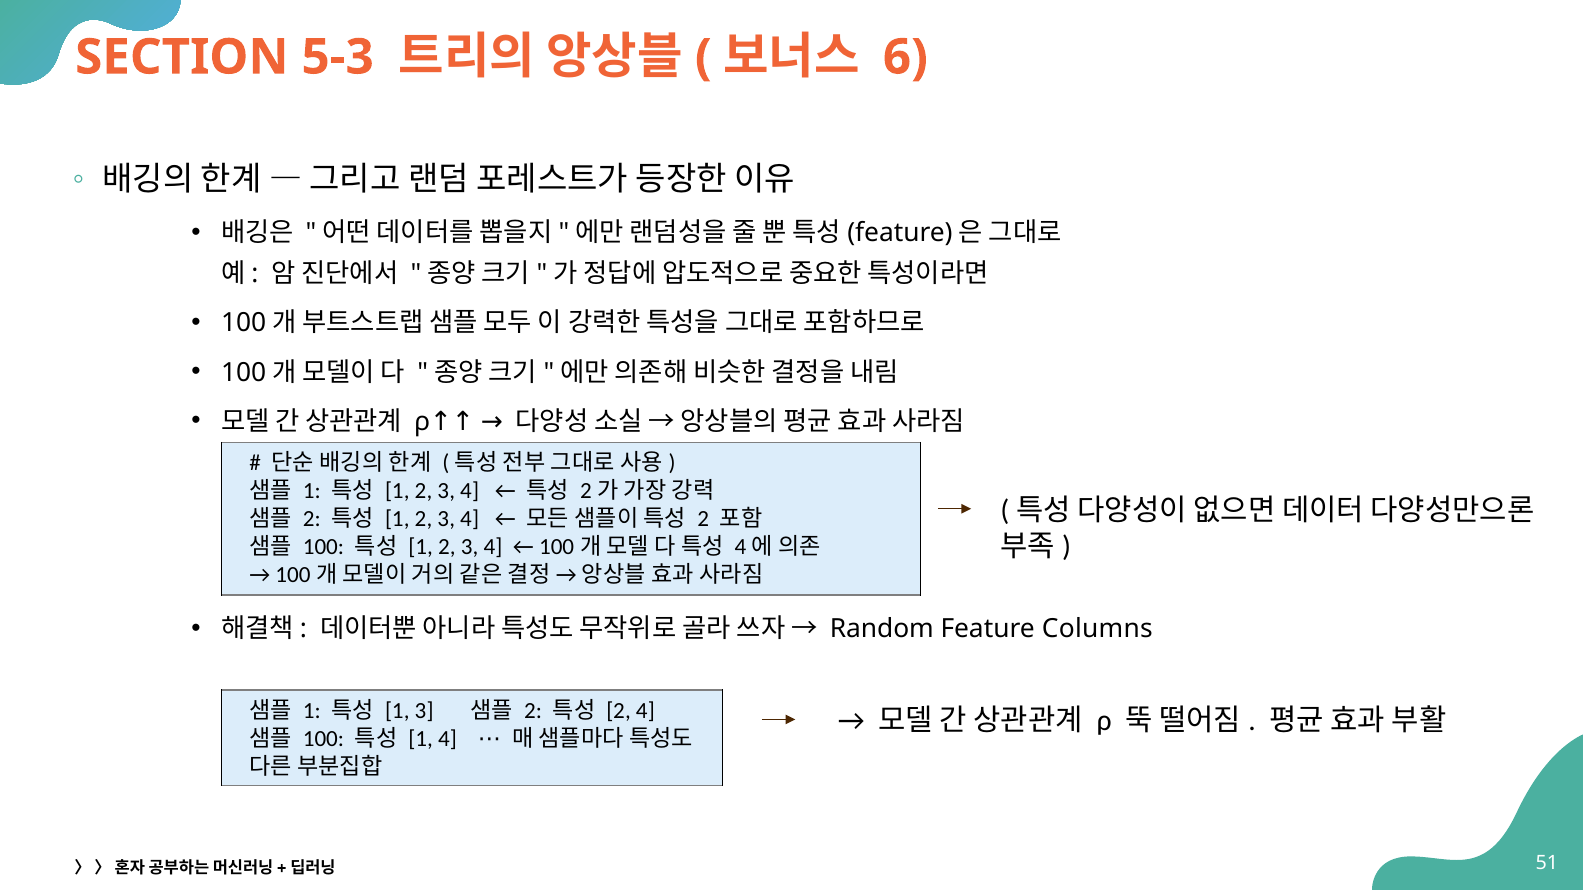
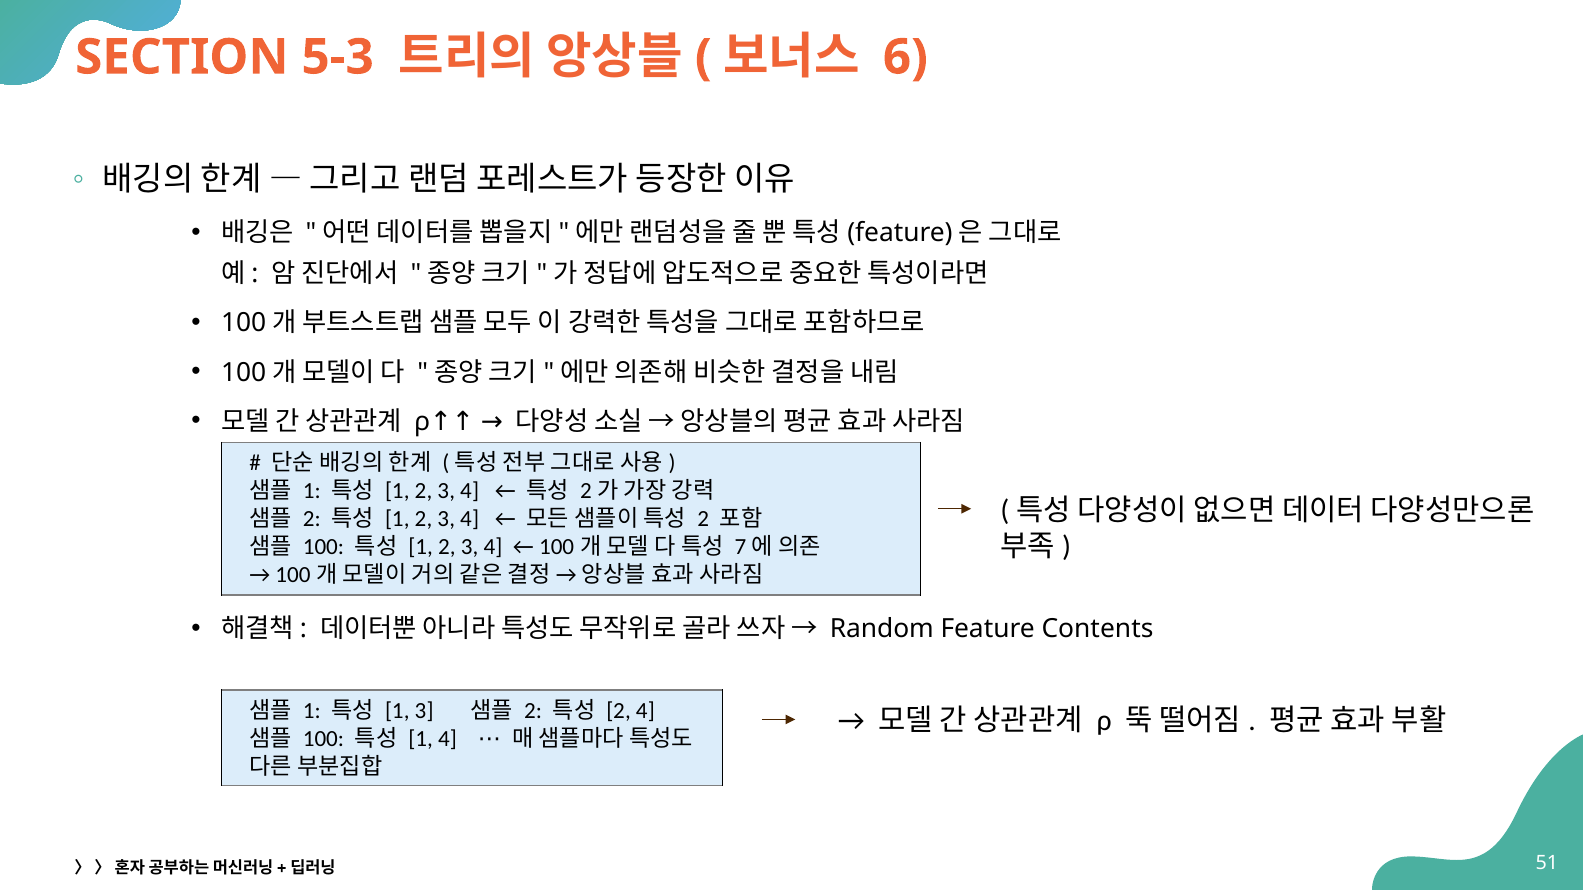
4: 4 -> 7 (741, 547)
Columns: Columns -> Contents (1097, 629)
